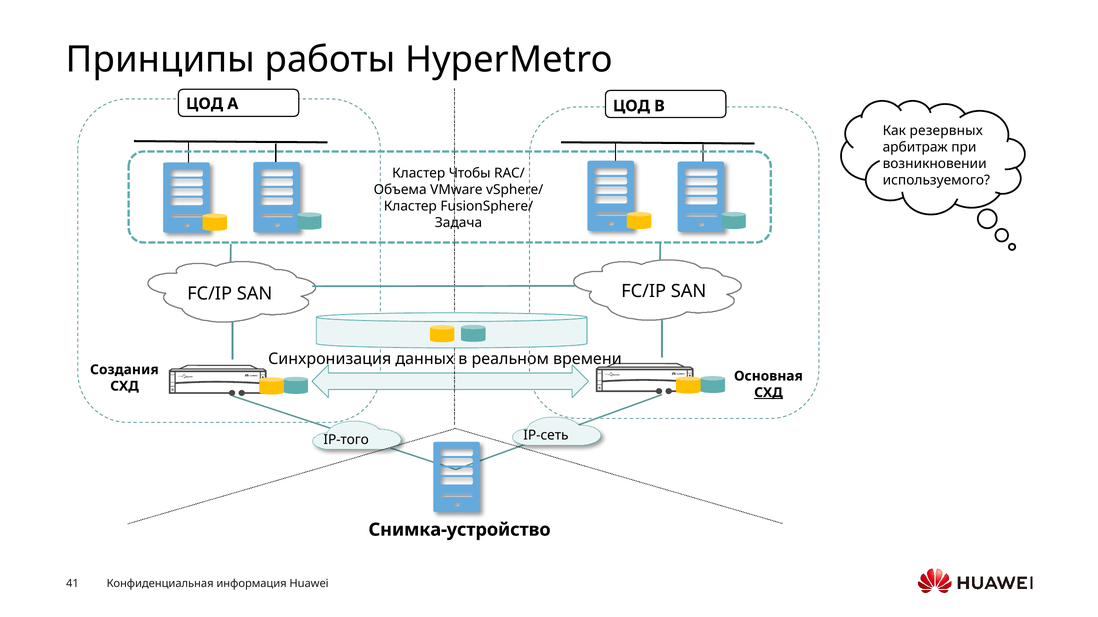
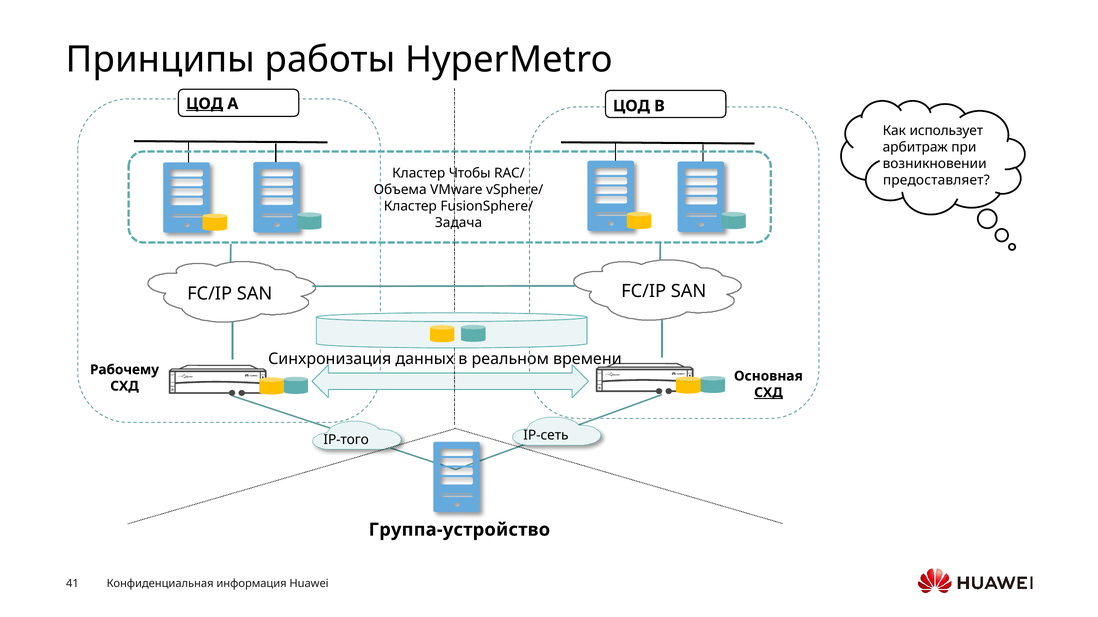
ЦОД underline: none -> present (205, 104)
резервных: резервных -> использует (946, 131)
используемого: используемого -> предоставляет (936, 180)
Создания: Создания -> Рабочему (124, 370)
Снимка-устройство: Снимка-устройство -> Группа-устройство (459, 530)
